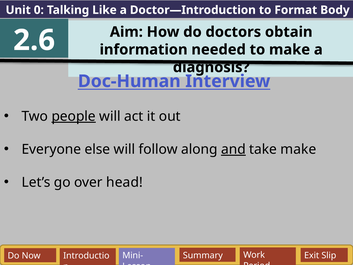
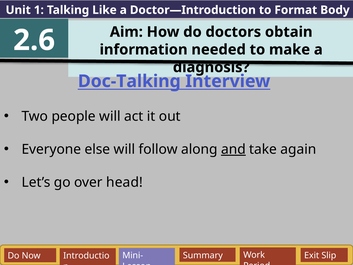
0: 0 -> 1 (39, 10)
Doc-Human: Doc-Human -> Doc-Talking (129, 81)
people underline: present -> none (74, 116)
take make: make -> again (298, 149)
